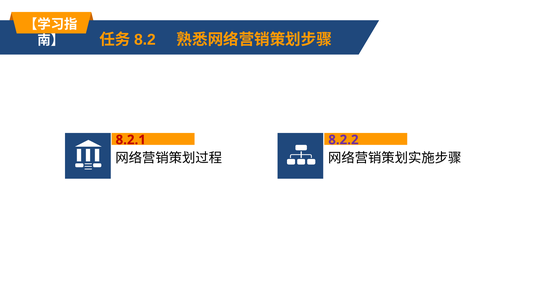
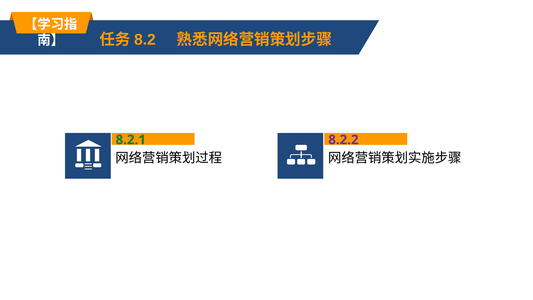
8.2.1 colour: red -> green (131, 140)
